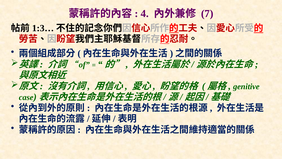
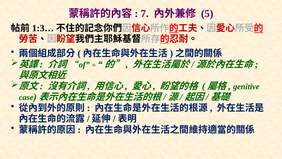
4: 4 -> 7 (145, 14)
7: 7 -> 5 (207, 14)
